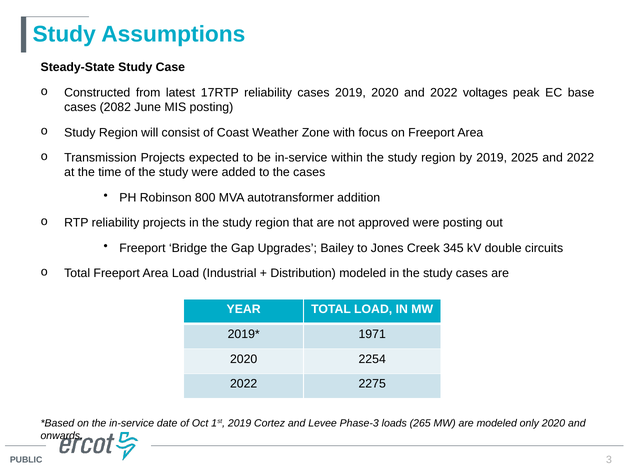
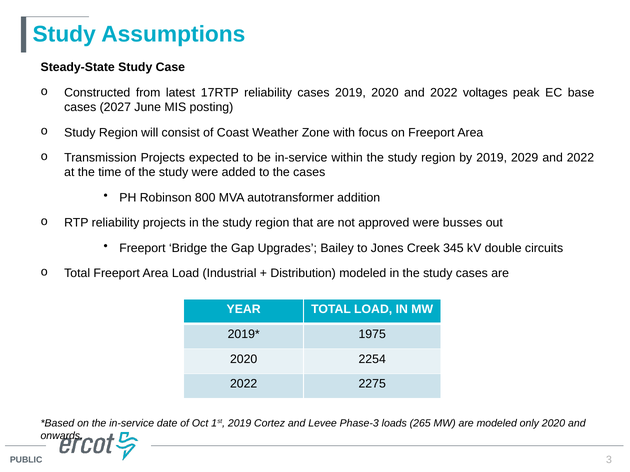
2082: 2082 -> 2027 (115, 107)
2025: 2025 -> 2029 (525, 158)
were posting: posting -> busses (462, 223)
1971: 1971 -> 1975 (372, 334)
